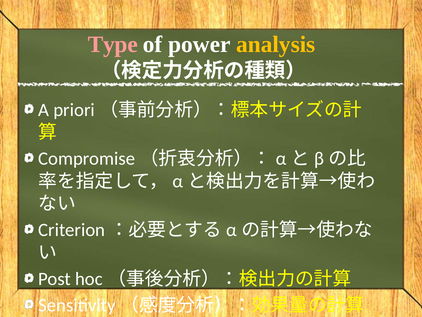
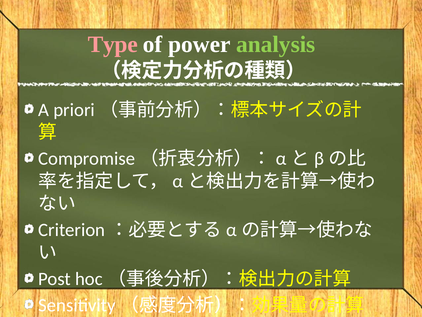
analysis colour: yellow -> light green (276, 44)
